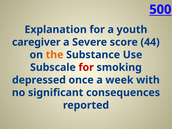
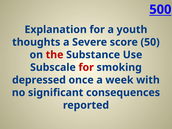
caregiver: caregiver -> thoughts (36, 42)
44: 44 -> 50 (150, 42)
the colour: orange -> red (55, 55)
